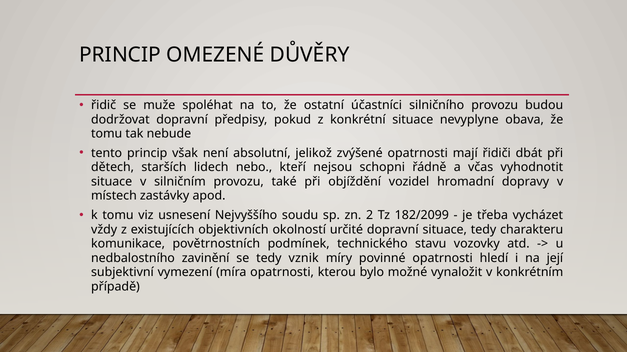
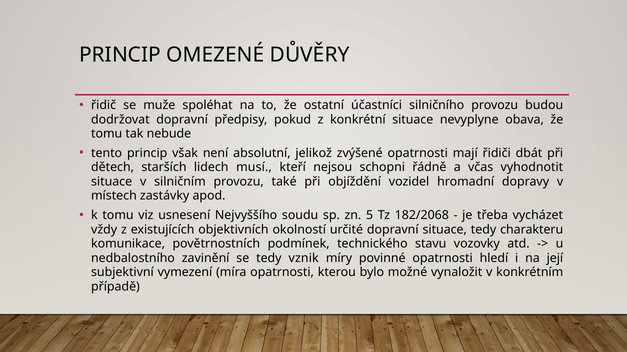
nebo: nebo -> musí (254, 168)
2: 2 -> 5 (370, 216)
182/2099: 182/2099 -> 182/2068 (422, 216)
